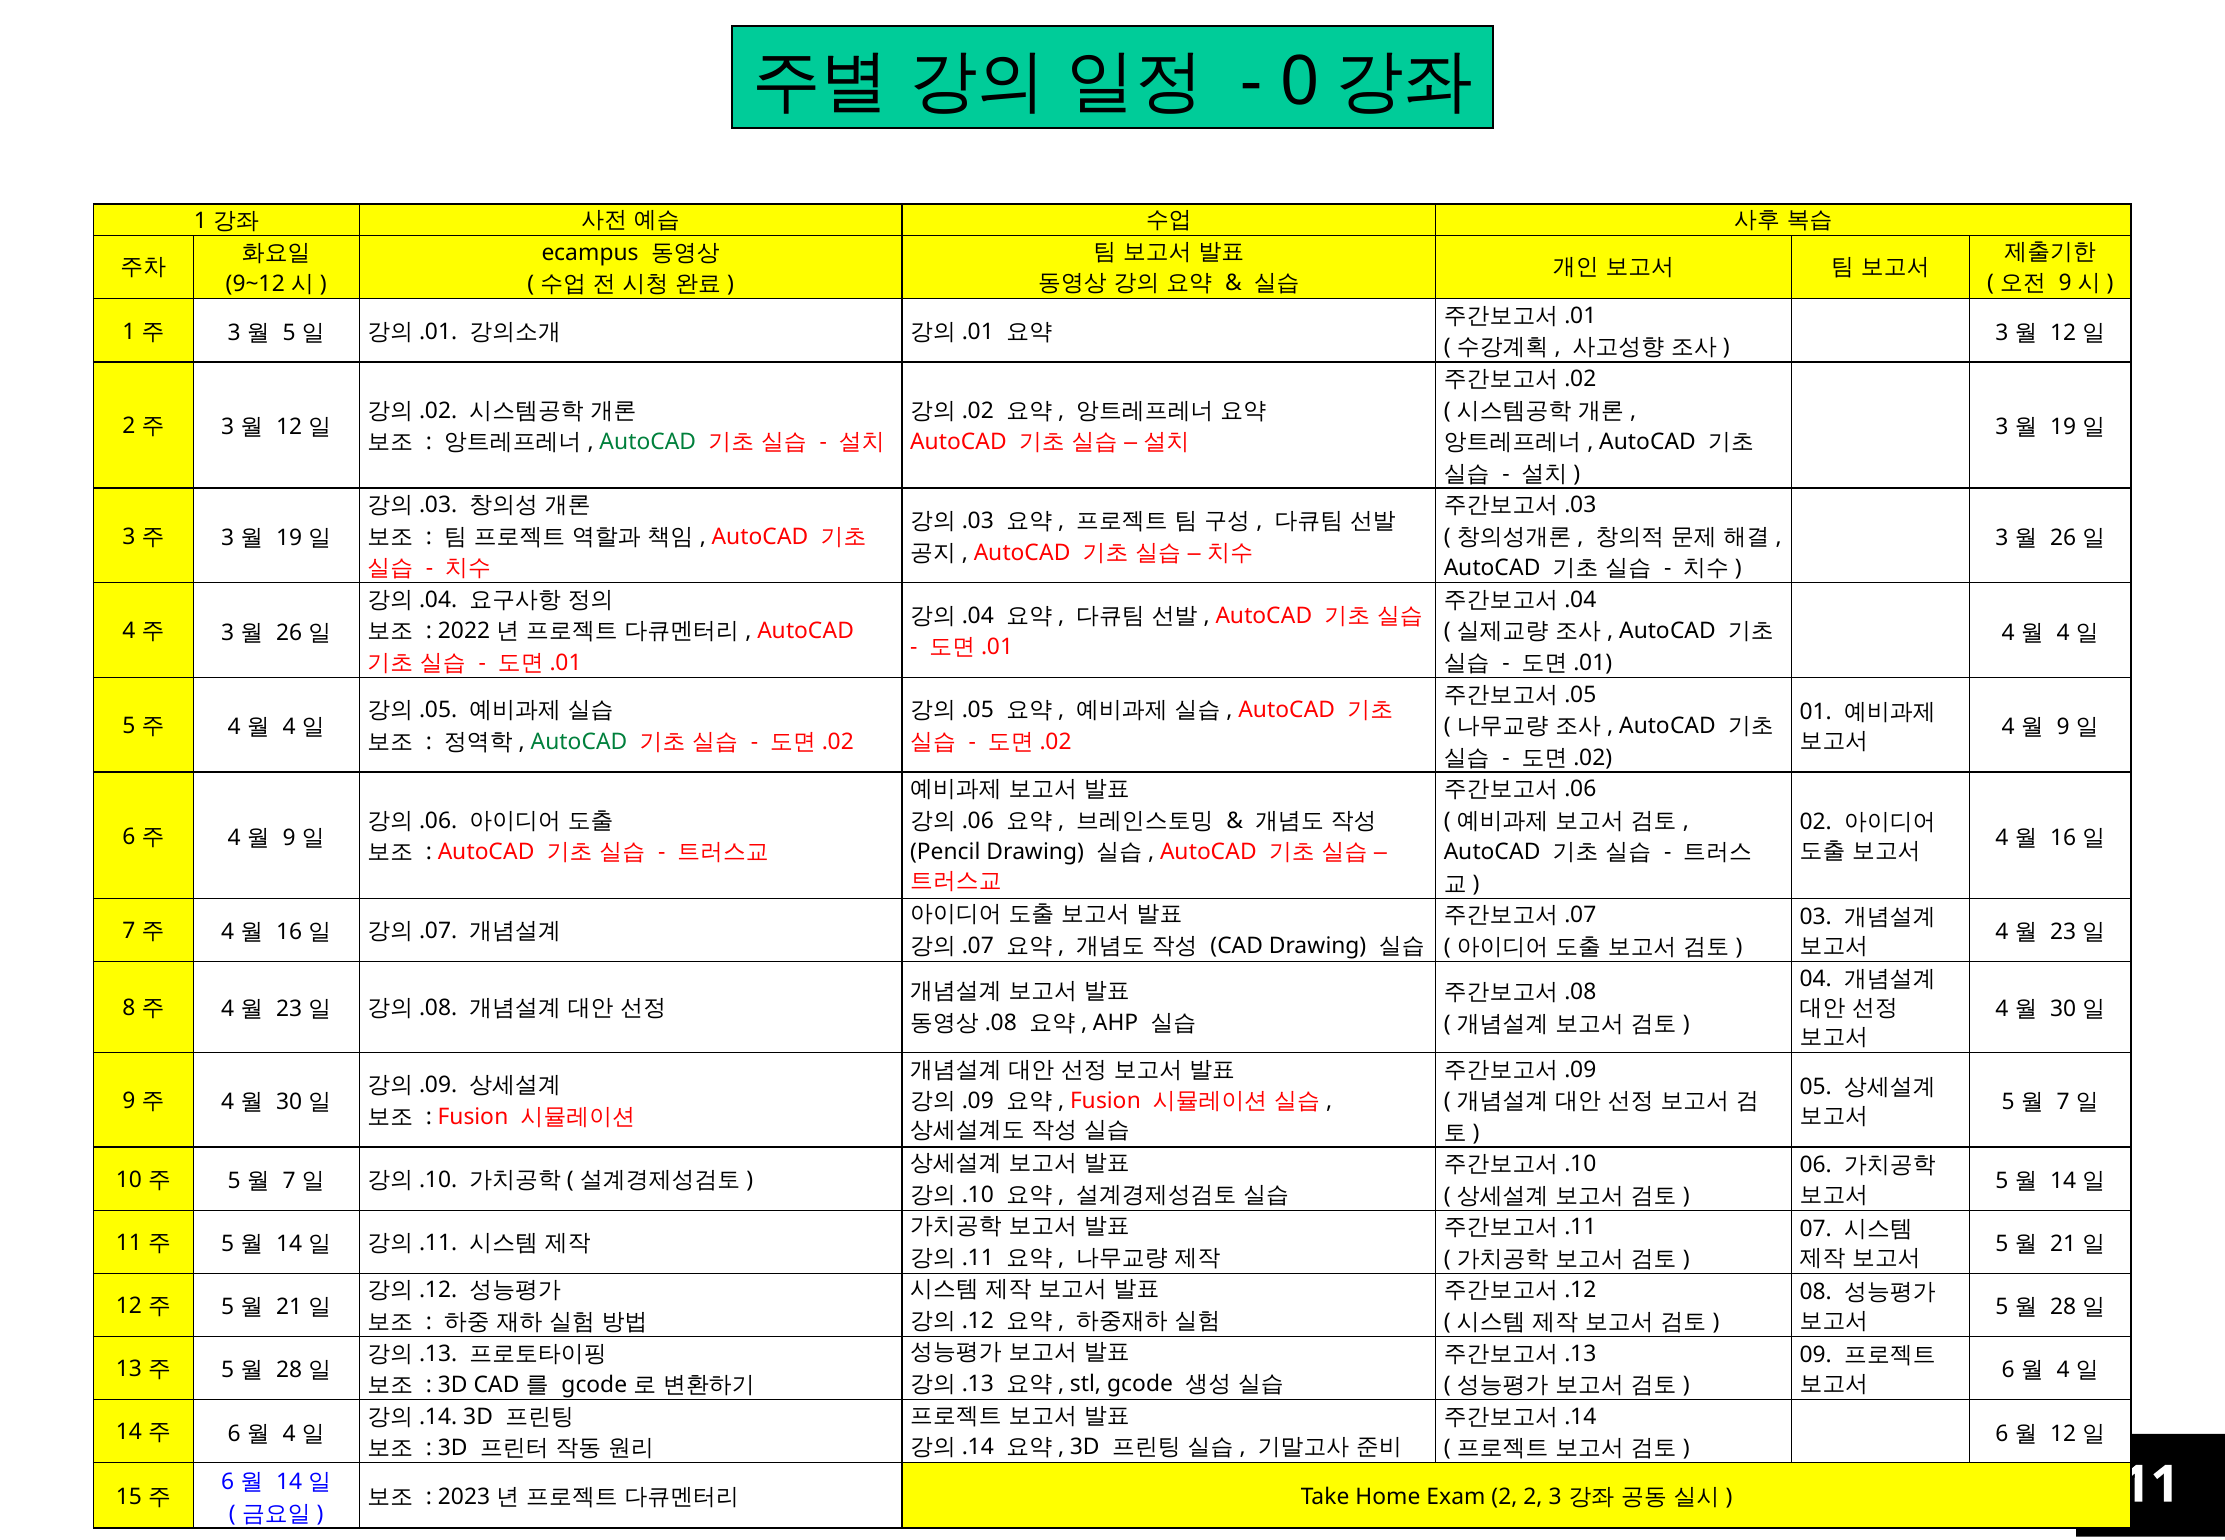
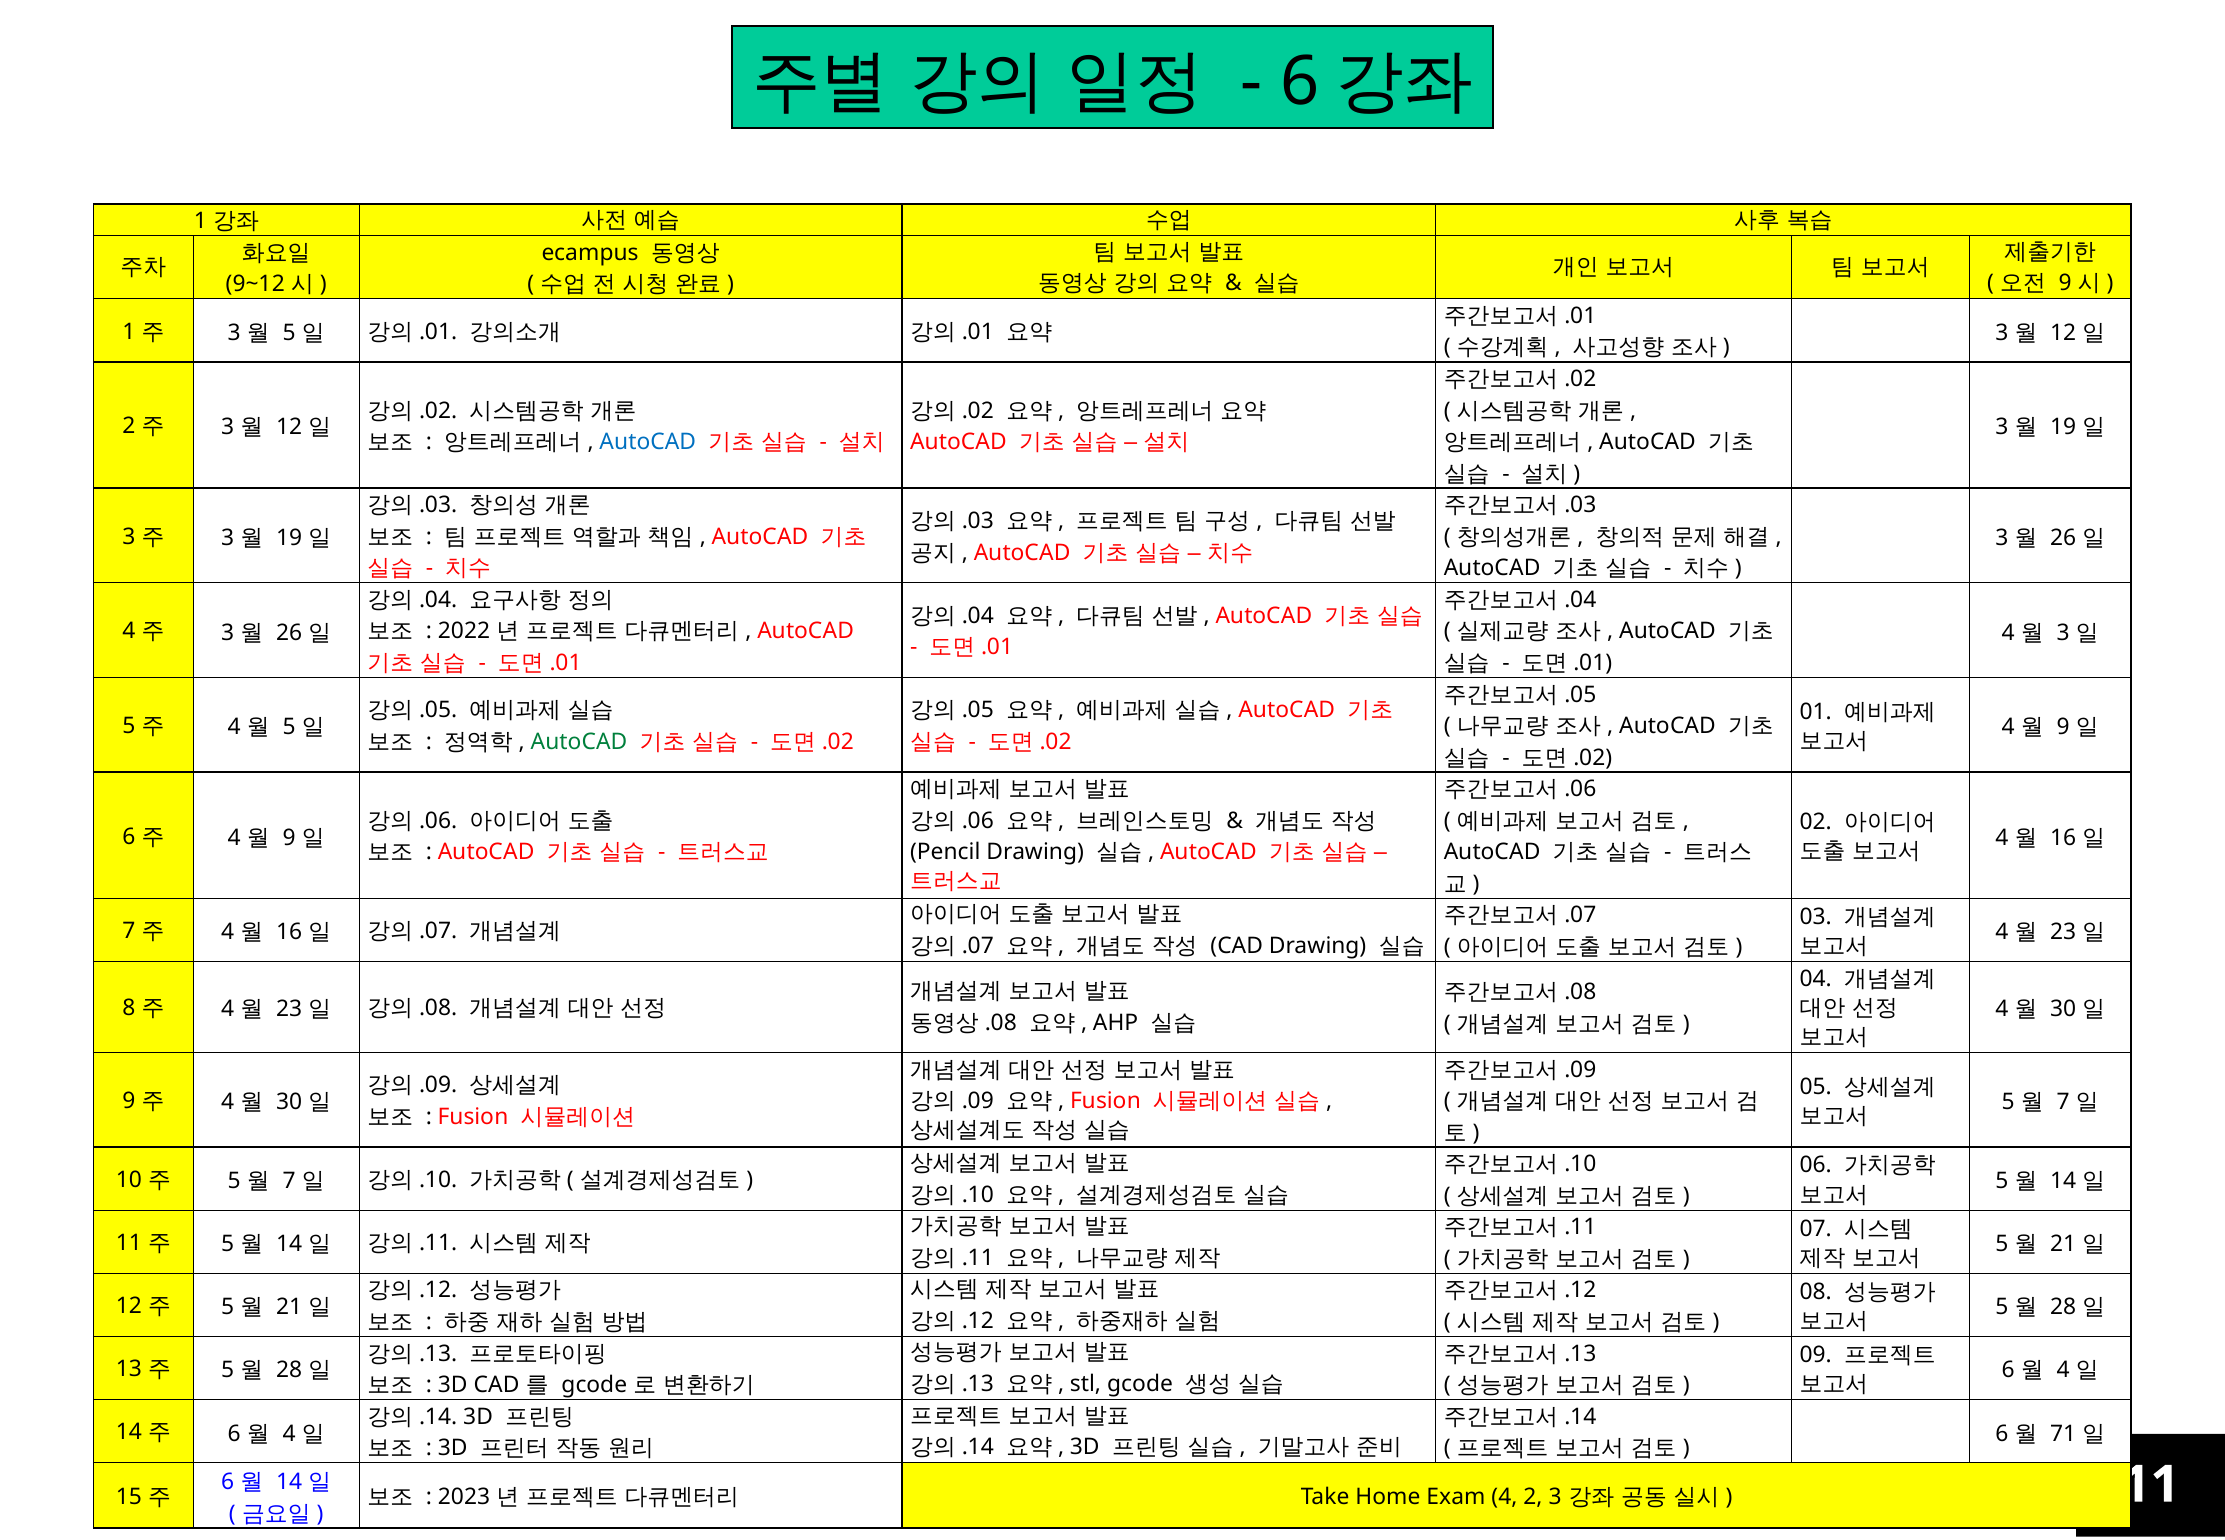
0: 0 -> 6 (1300, 82)
AutoCAD colour: green -> blue (648, 442)
4: 4 -> 3 (2063, 633)
4: 4 -> 5 (289, 727)
12: 12 -> 71 (2063, 1434)
Exam 2: 2 -> 4 (1505, 1497)
